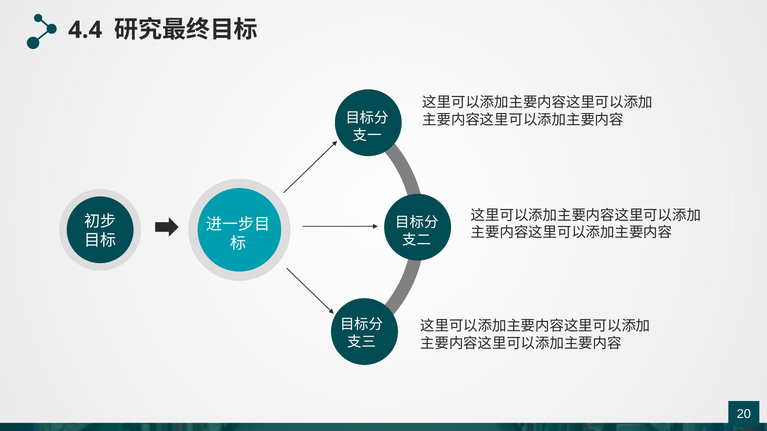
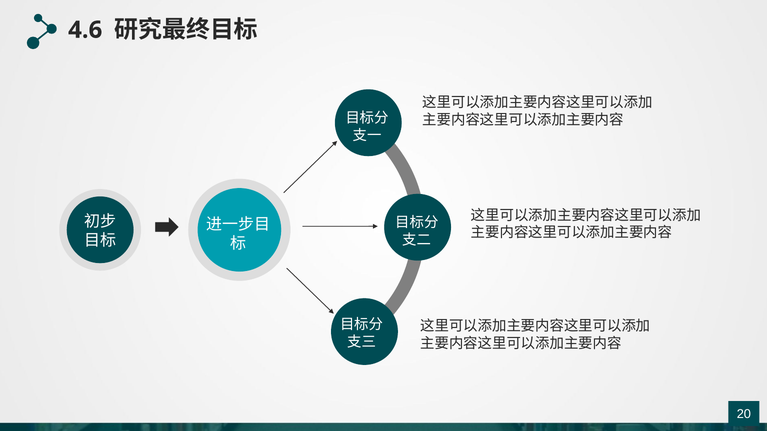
4.4: 4.4 -> 4.6 (85, 30)
